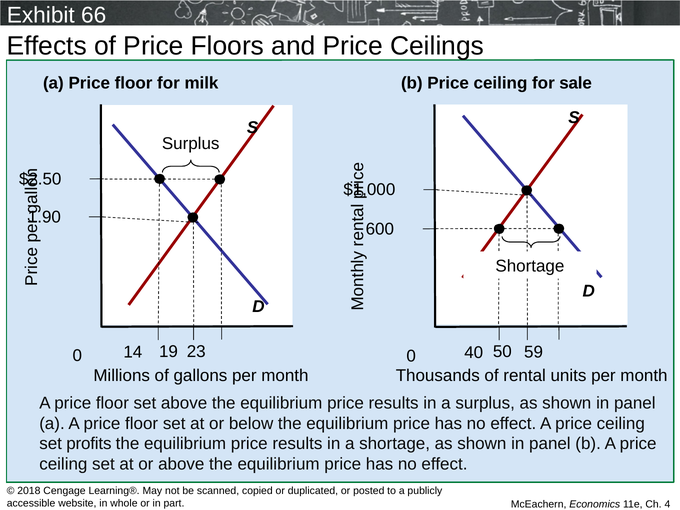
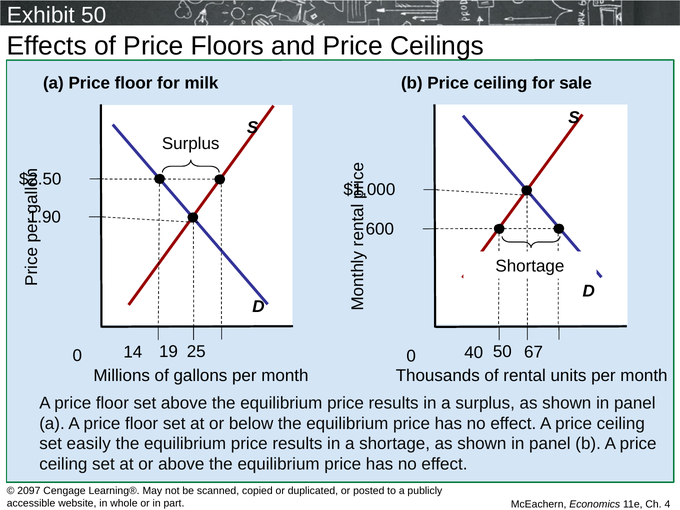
Exhibit 66: 66 -> 50 (94, 15)
23: 23 -> 25 (196, 352)
59: 59 -> 67 (534, 352)
profits: profits -> easily (89, 444)
2018: 2018 -> 2097 (29, 491)
